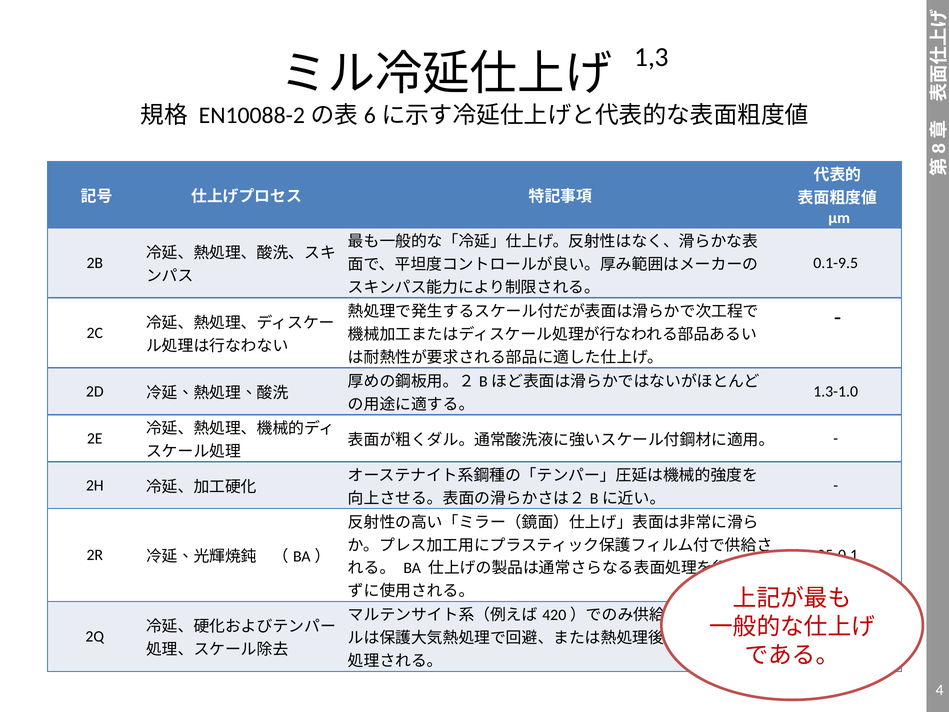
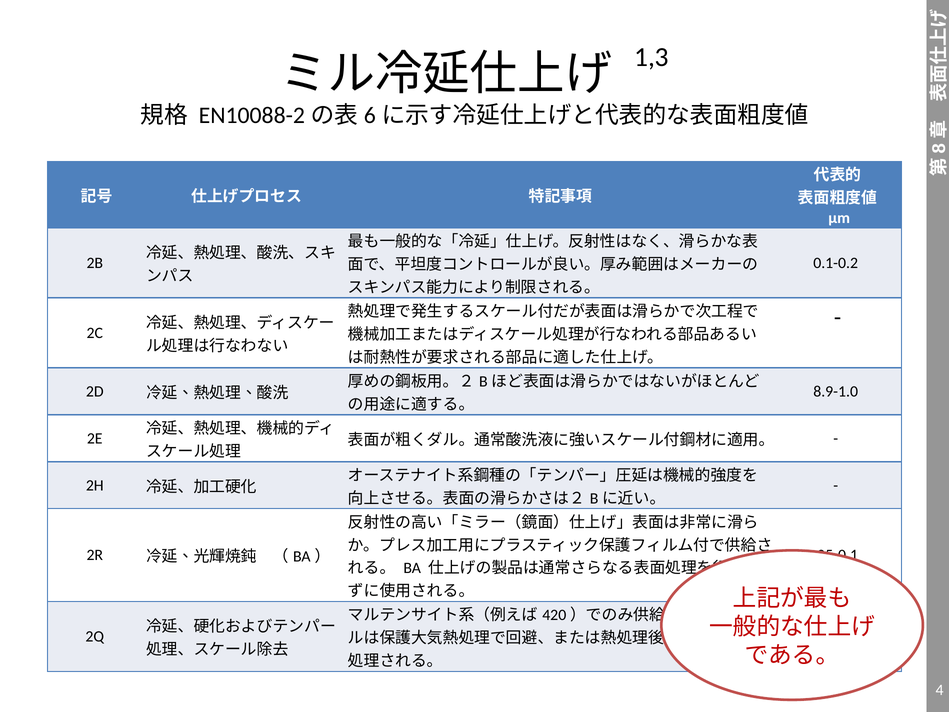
0.1-9.5: 0.1-9.5 -> 0.1-0.2 (836, 263)
1.3-1.0: 1.3-1.0 -> 8.9-1.0 (836, 391)
